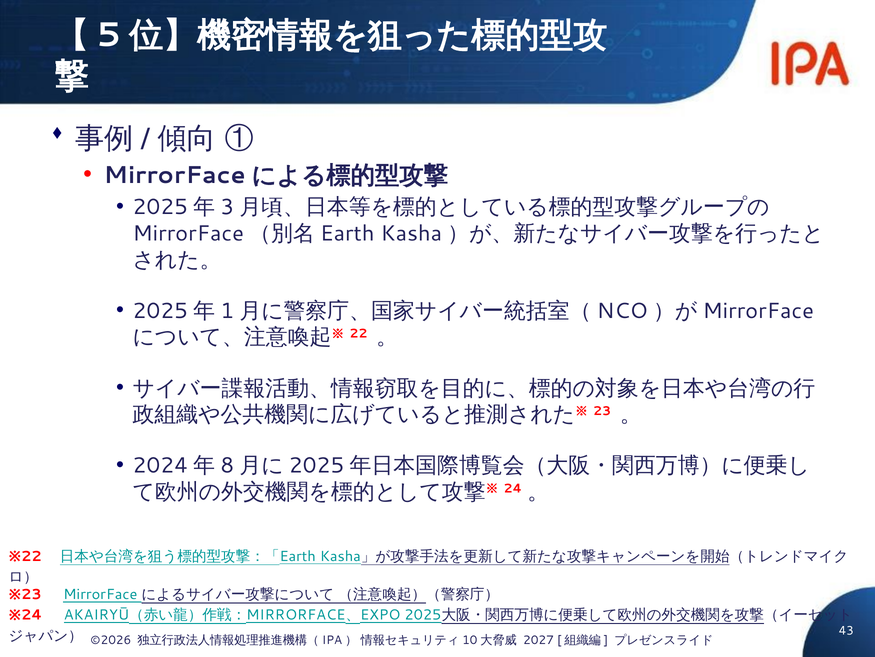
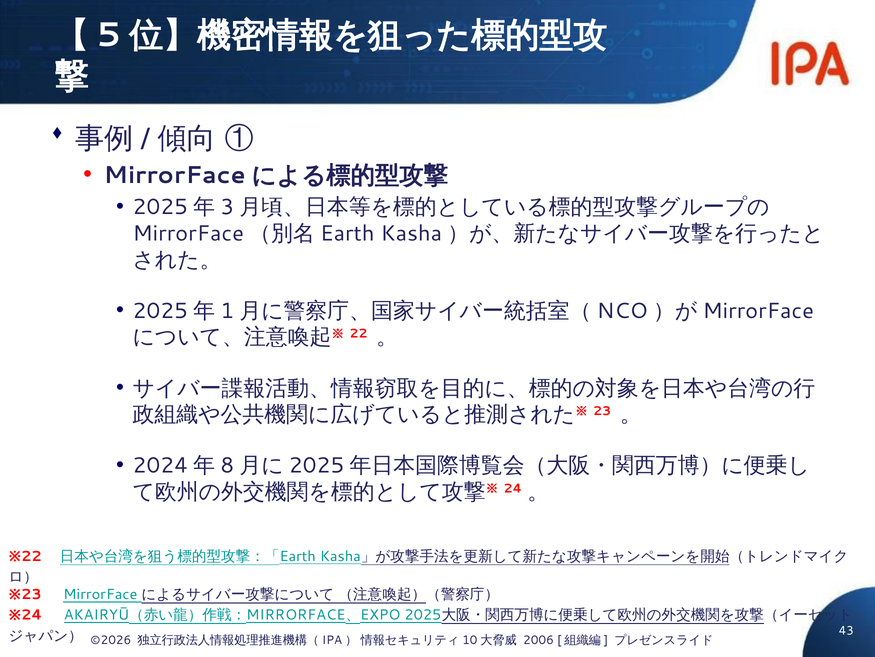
2027: 2027 -> 2006 (538, 639)
